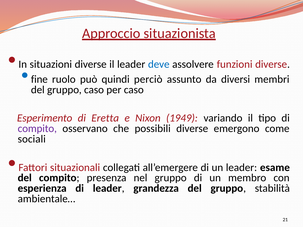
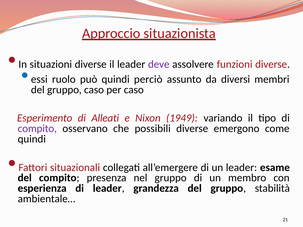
deve colour: blue -> purple (159, 64)
fine: fine -> essi (39, 79)
Eretta: Eretta -> Alleati (105, 118)
sociali: sociali -> quindi (32, 139)
